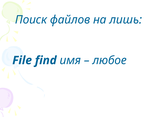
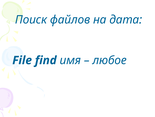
лишь: лишь -> дата (126, 20)
